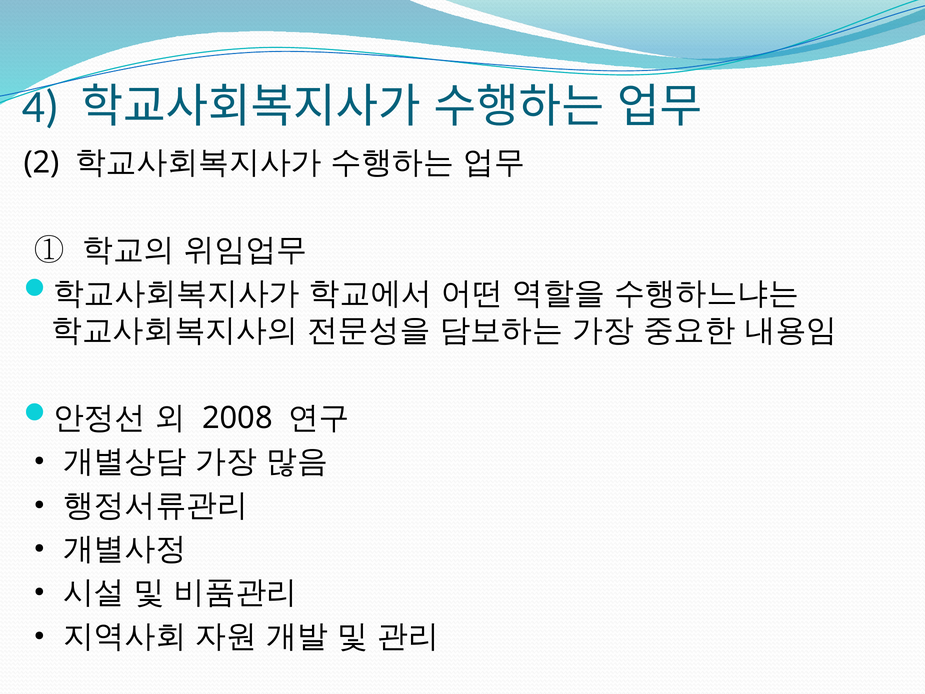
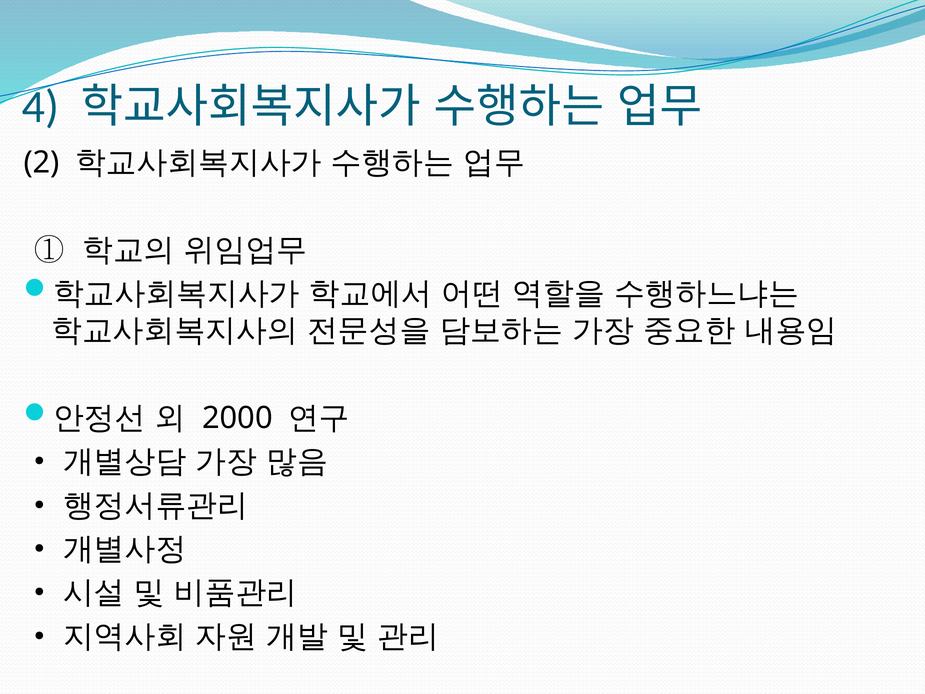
2008: 2008 -> 2000 (237, 418)
